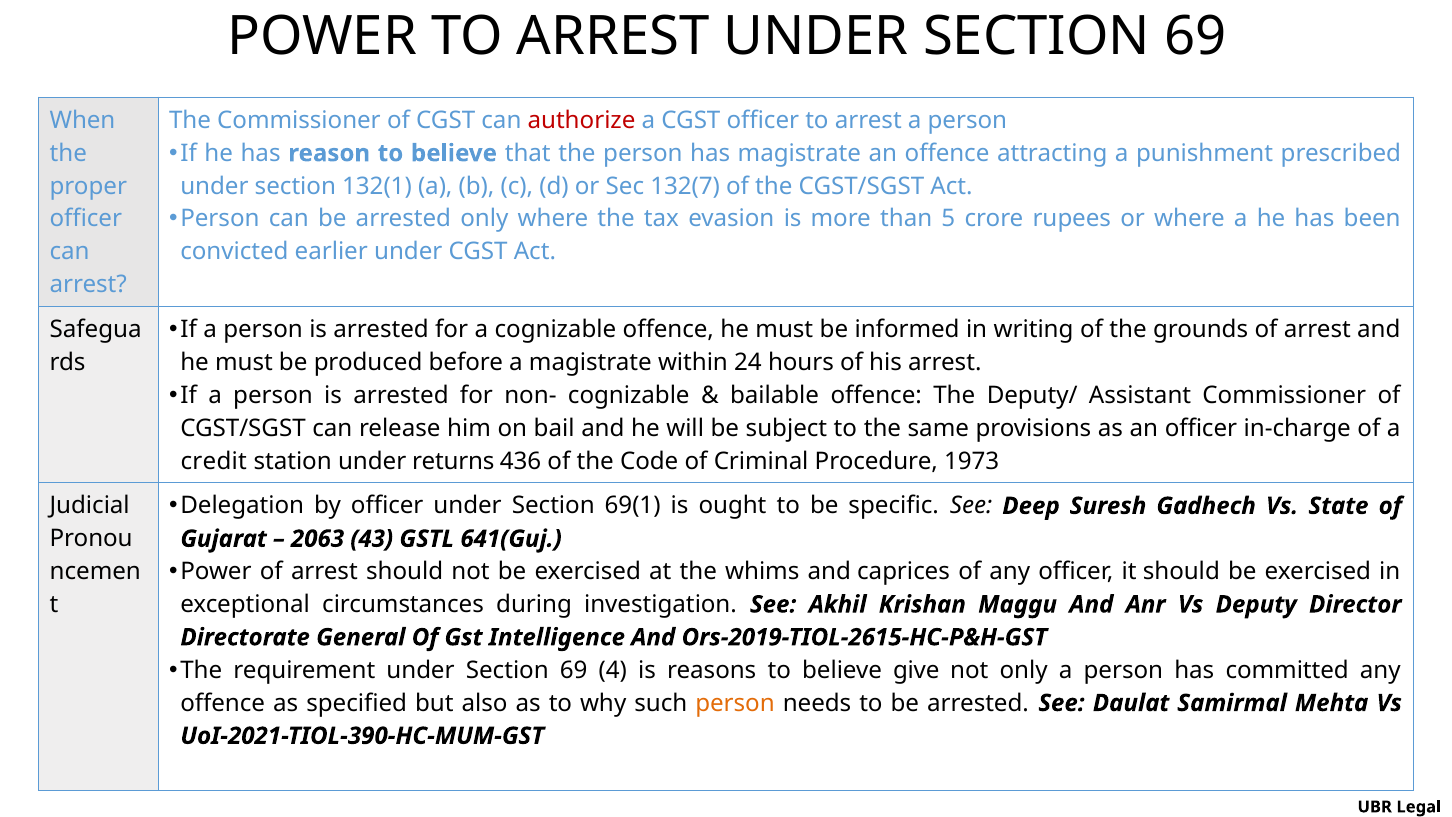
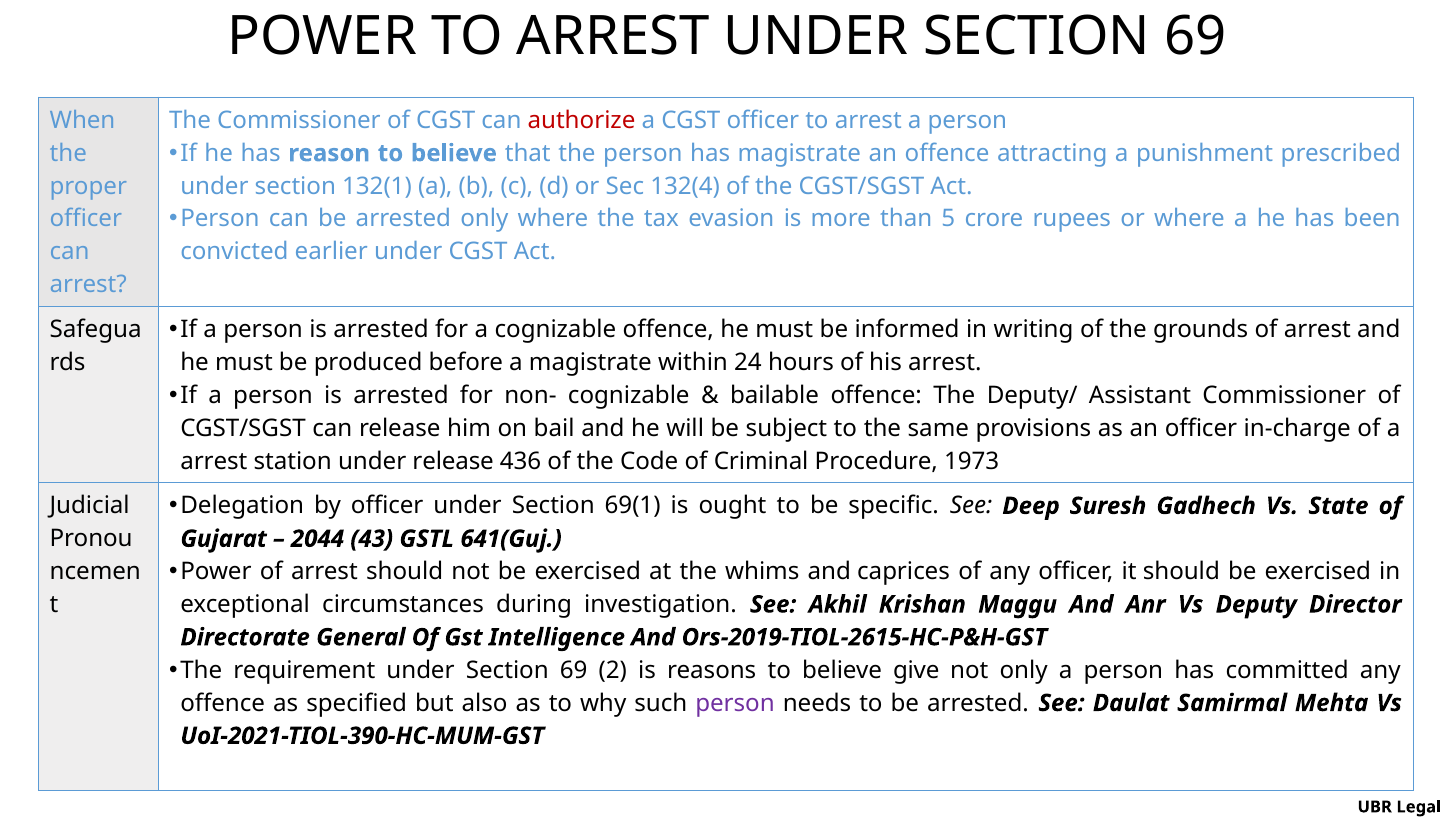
132(7: 132(7 -> 132(4 (685, 186)
credit: credit -> arrest (214, 461)
under returns: returns -> release (453, 461)
2063: 2063 -> 2044 (318, 539)
4: 4 -> 2 (613, 670)
person colour: orange -> purple (735, 703)
